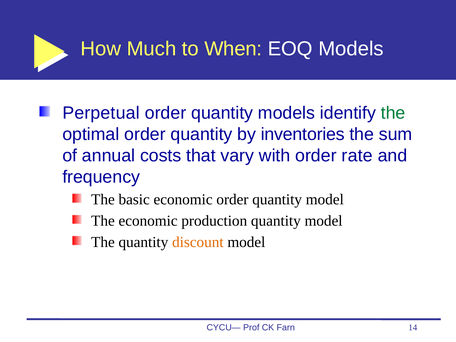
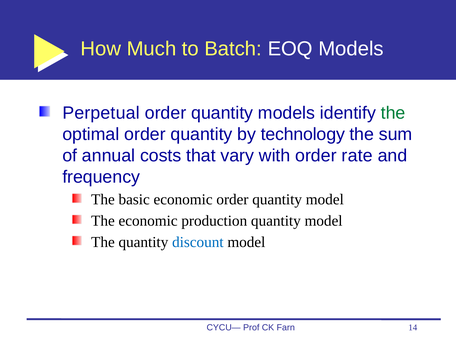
When: When -> Batch (233, 49)
inventories: inventories -> technology (303, 134)
discount colour: orange -> blue (198, 242)
